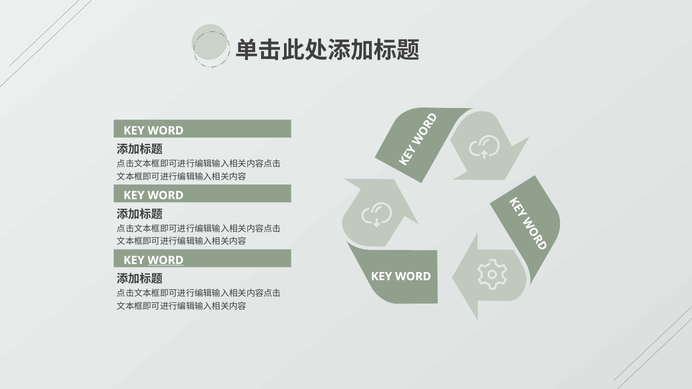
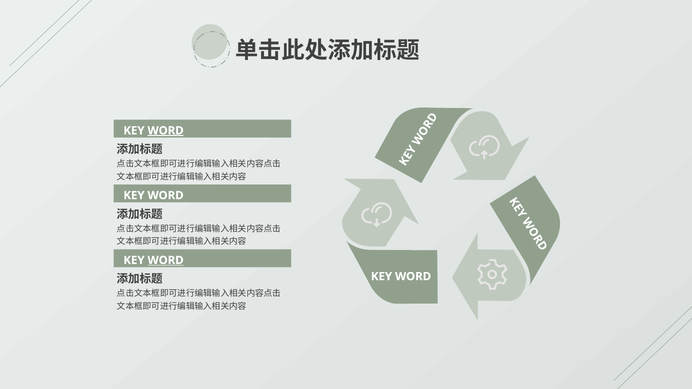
WORD underline: none -> present (166, 131)
